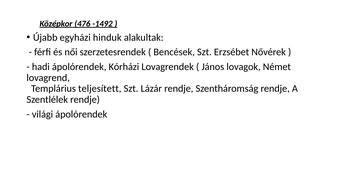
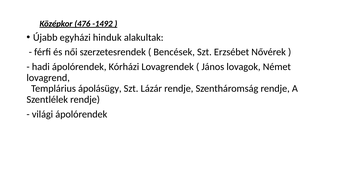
teljesített: teljesített -> ápolásügy (100, 89)
